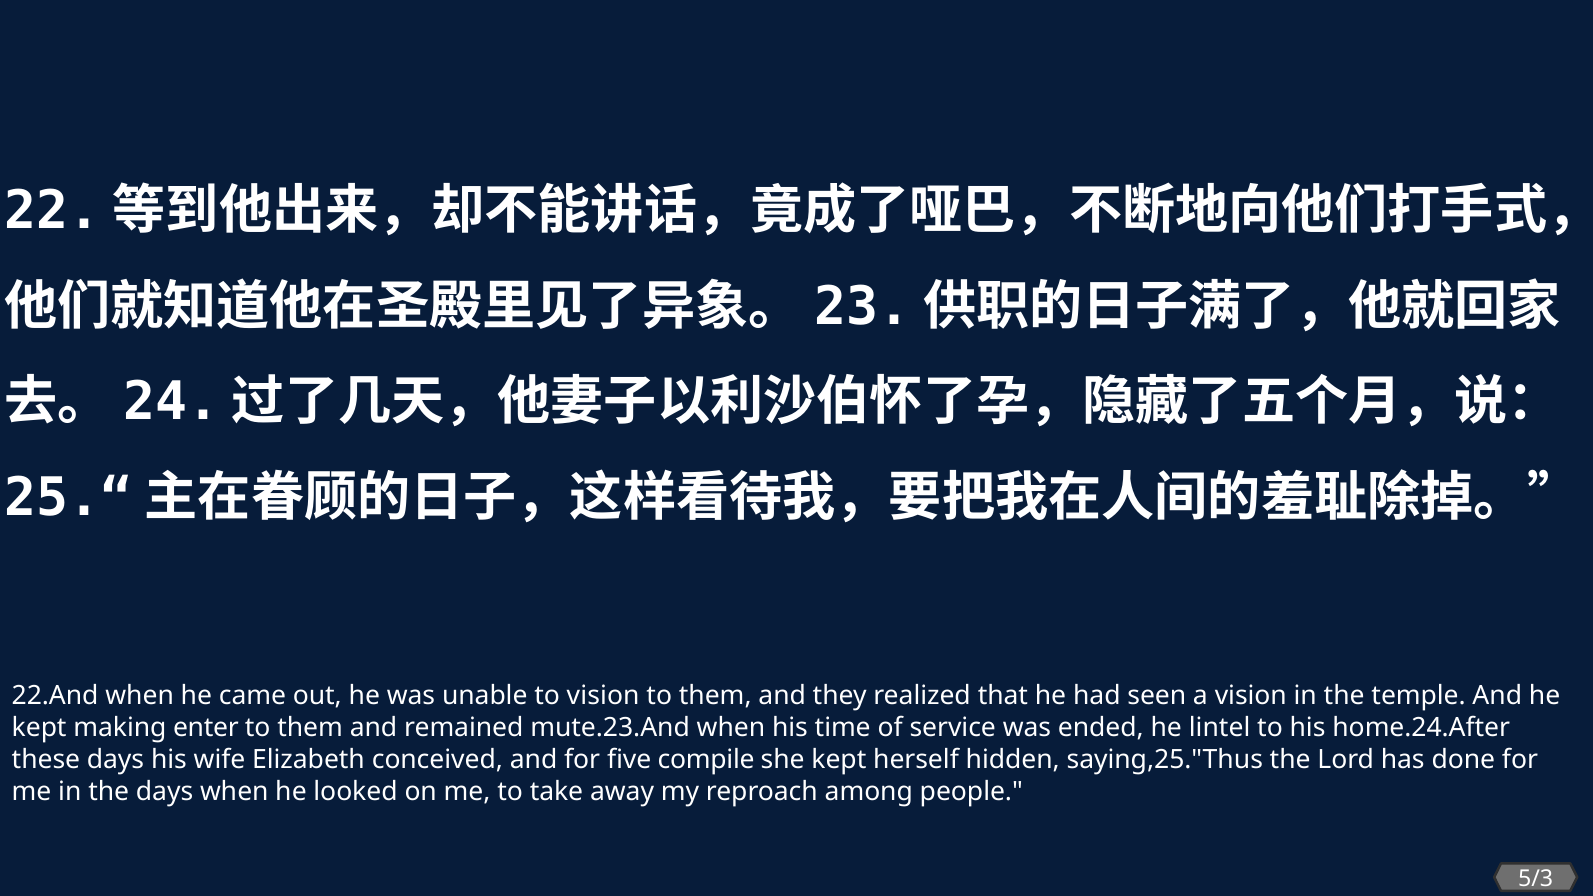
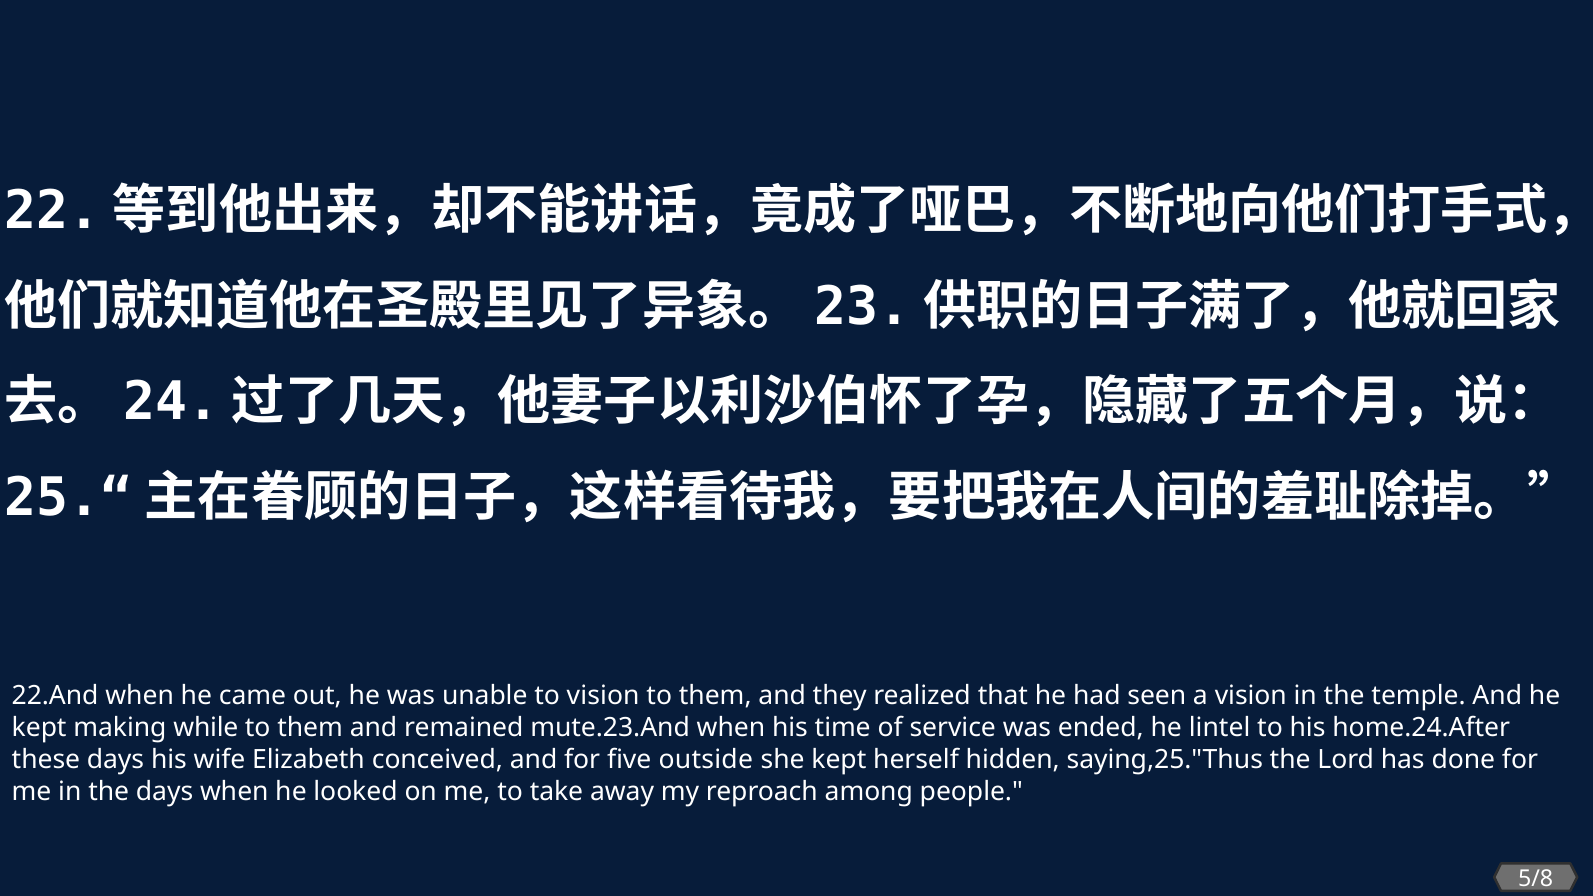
enter: enter -> while (206, 728)
compile: compile -> outside (706, 759)
5/3: 5/3 -> 5/8 (1536, 879)
